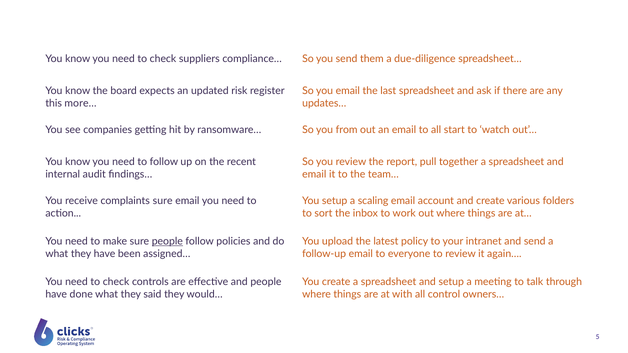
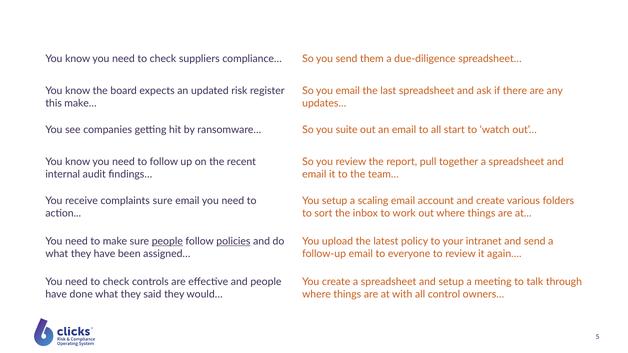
more…: more… -> make… (81, 103)
from: from -> suite (347, 130)
policies underline: none -> present (233, 241)
